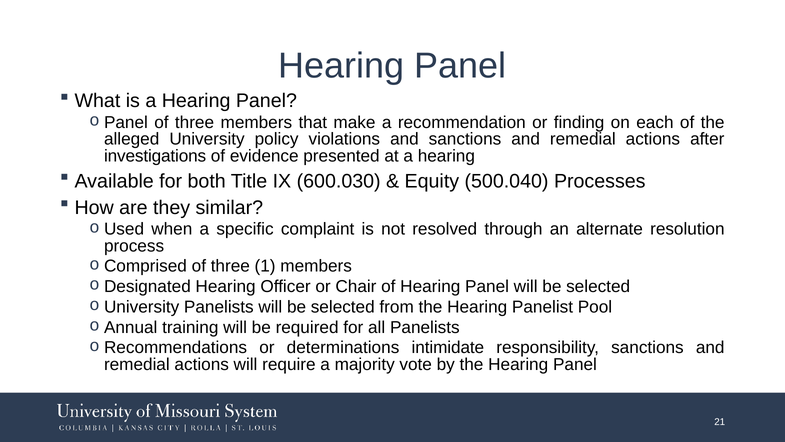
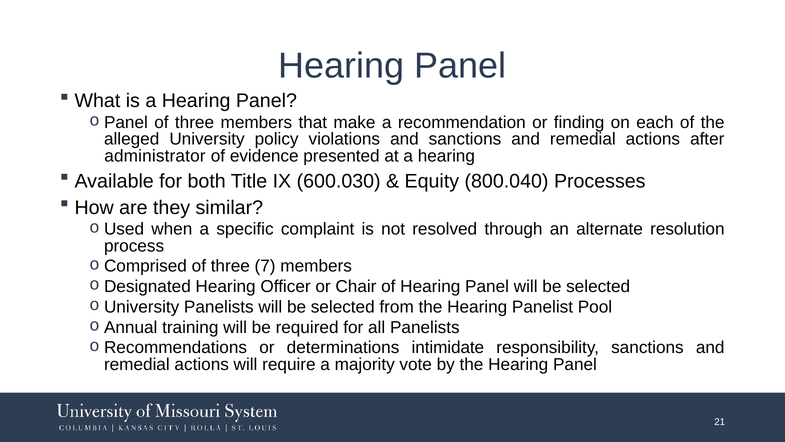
investigations: investigations -> administrator (155, 156)
500.040: 500.040 -> 800.040 (507, 181)
1: 1 -> 7 (265, 266)
